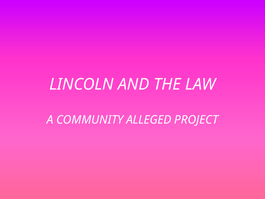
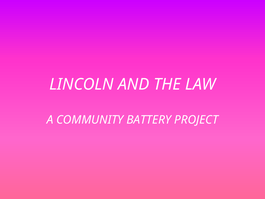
ALLEGED: ALLEGED -> BATTERY (149, 120)
